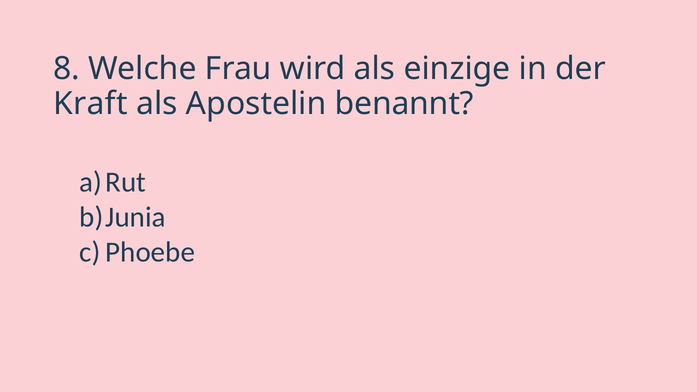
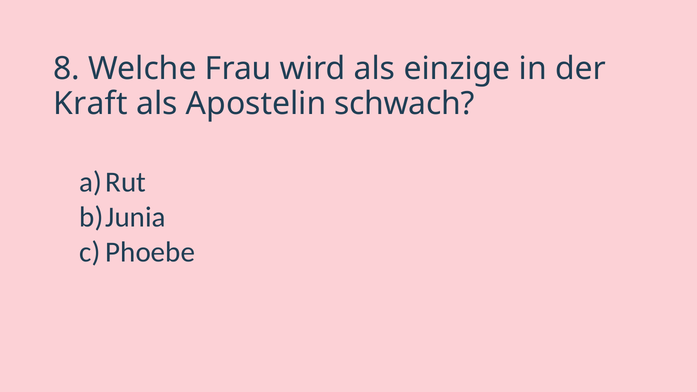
benannt: benannt -> schwach (404, 104)
